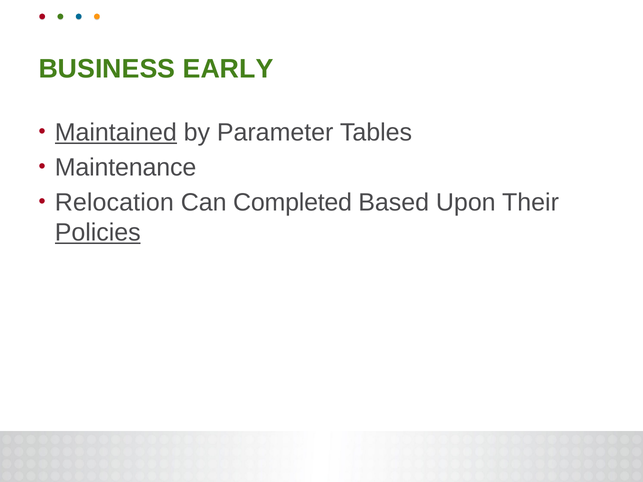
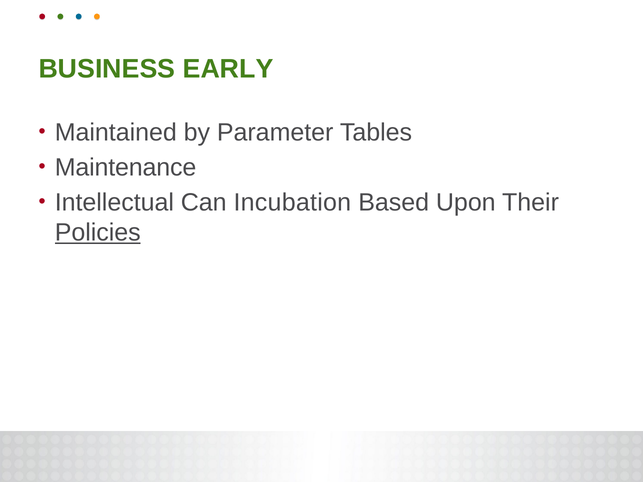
Maintained underline: present -> none (116, 132)
Relocation: Relocation -> Intellectual (114, 203)
Completed: Completed -> Incubation (292, 203)
